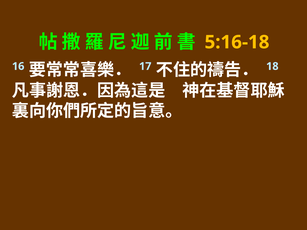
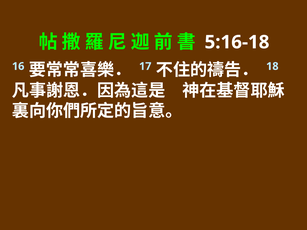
5:16-18 colour: yellow -> white (237, 42)
